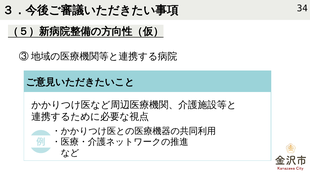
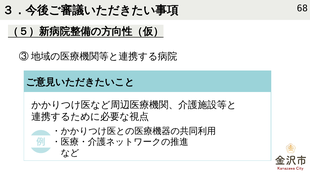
34: 34 -> 68 (302, 8)
